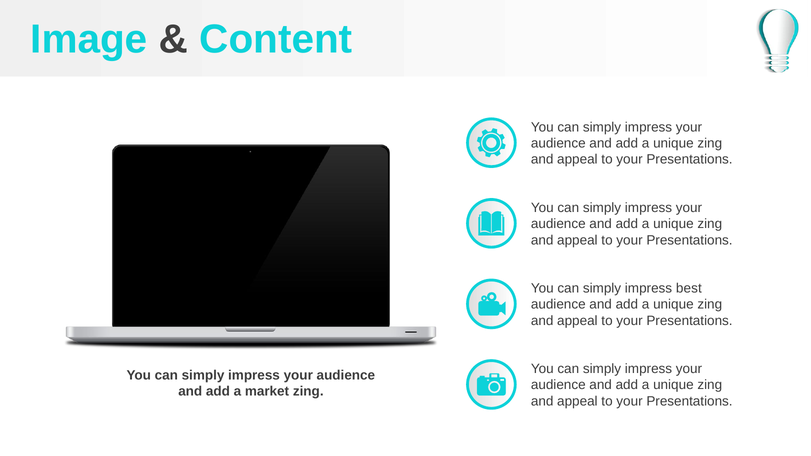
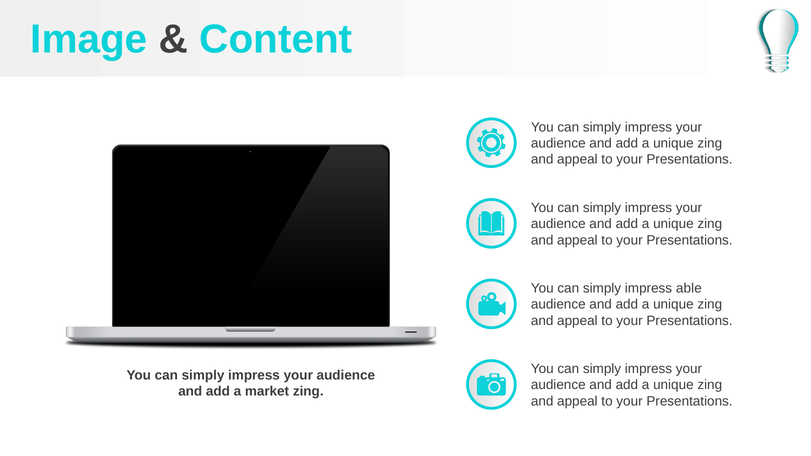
best: best -> able (689, 288)
